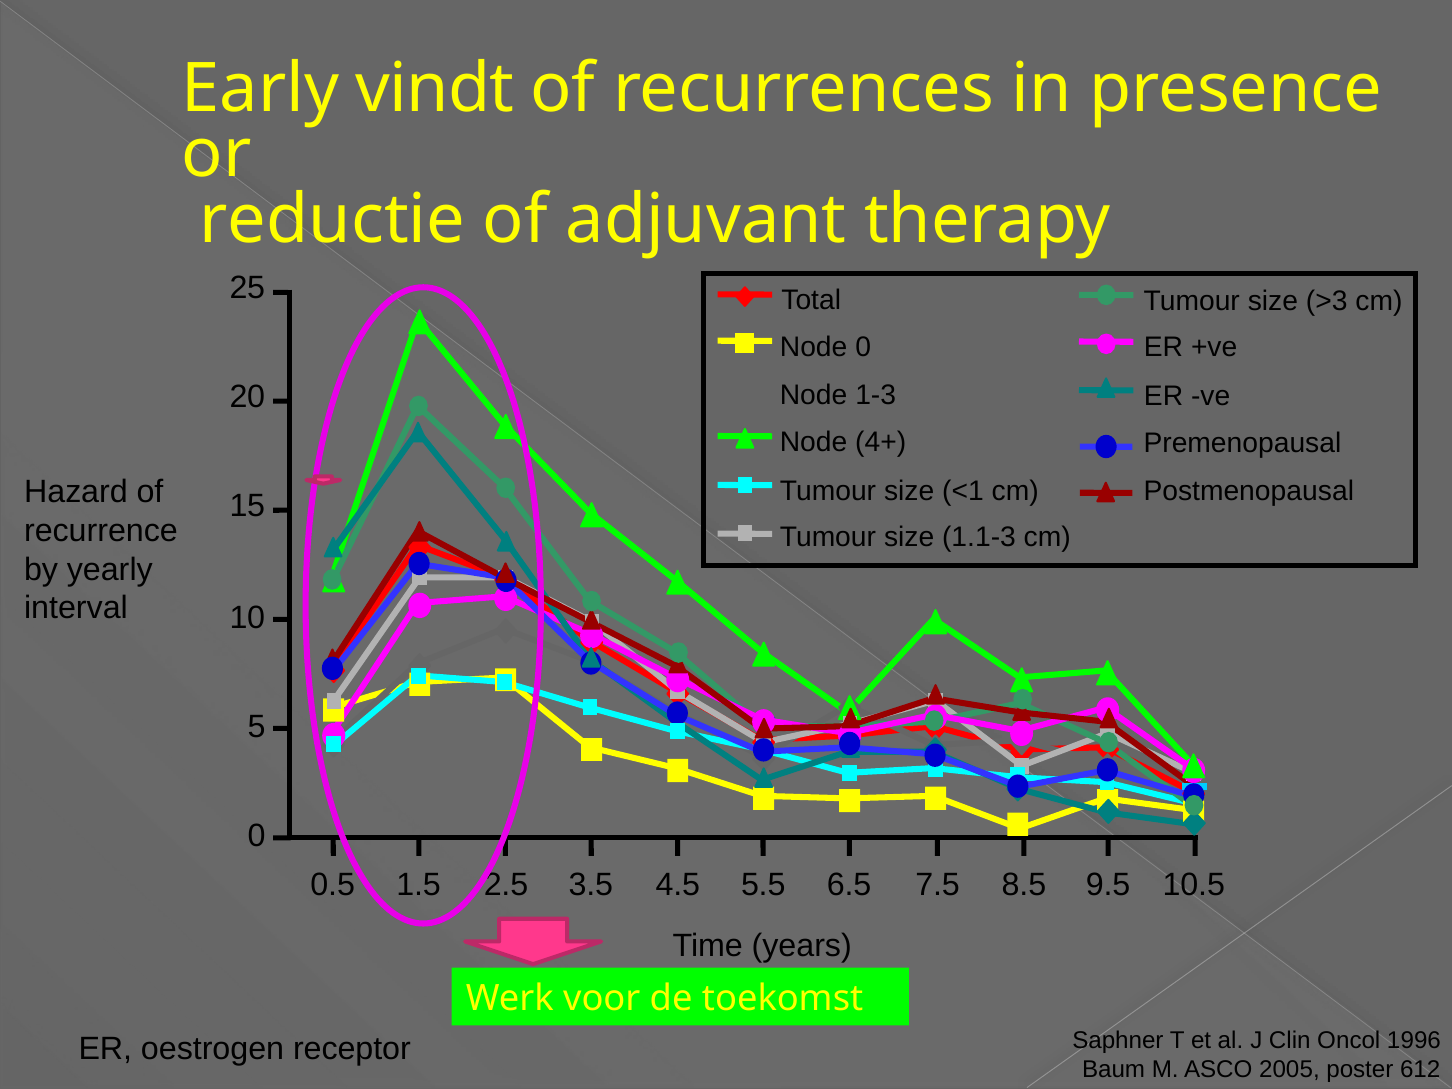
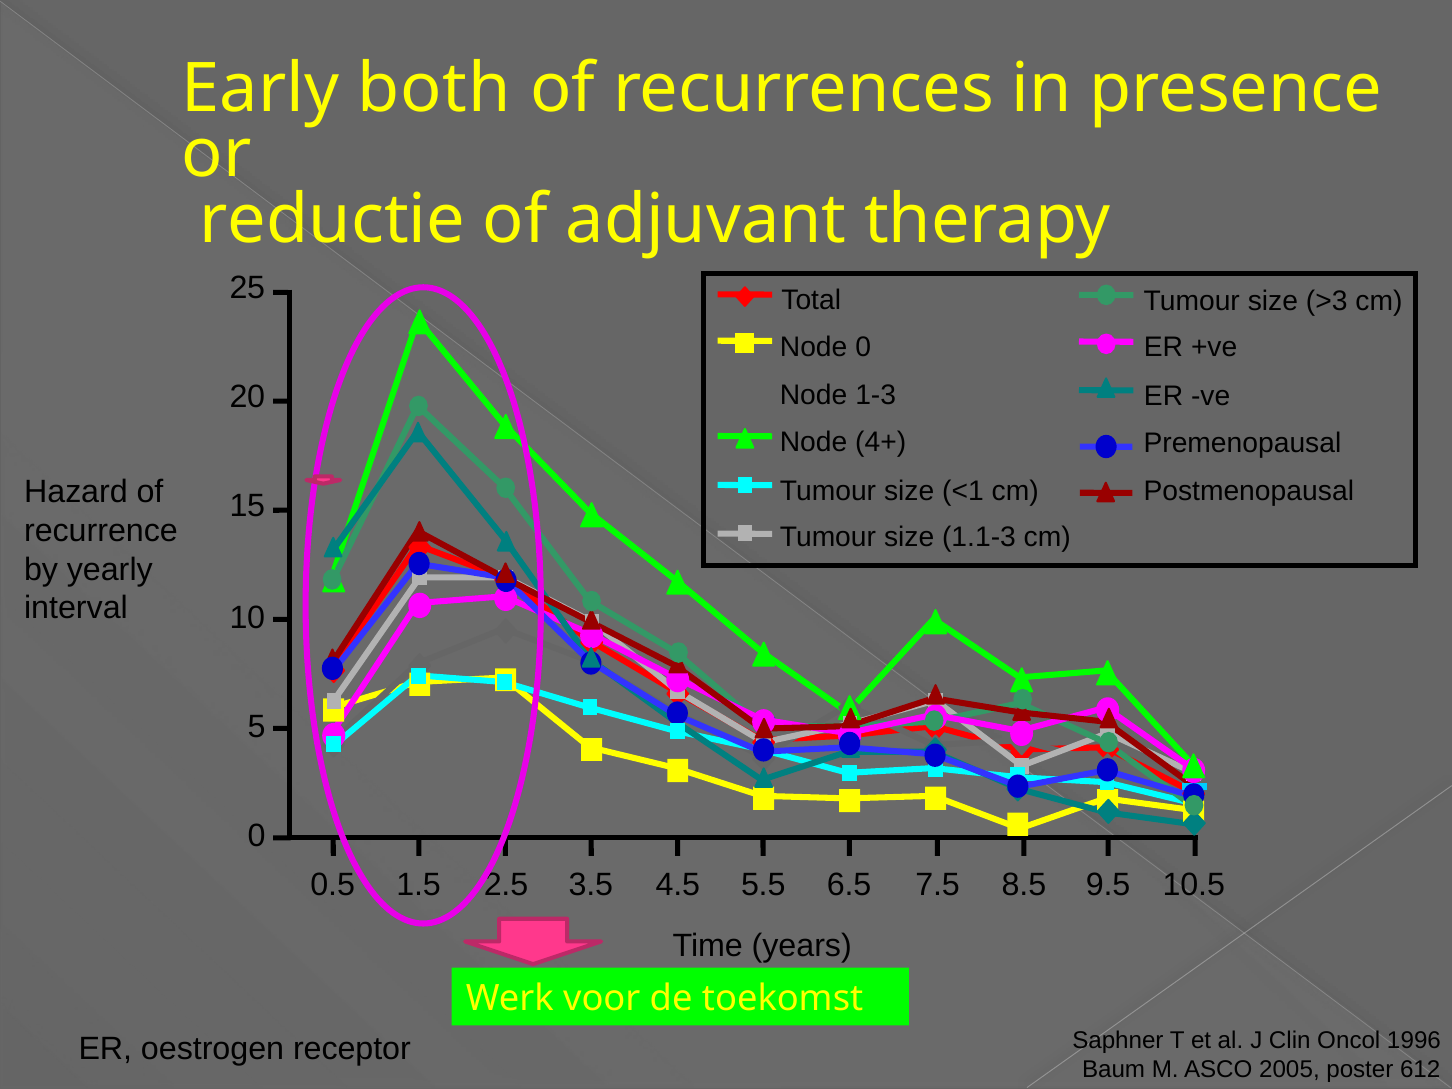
vindt: vindt -> both (434, 89)
